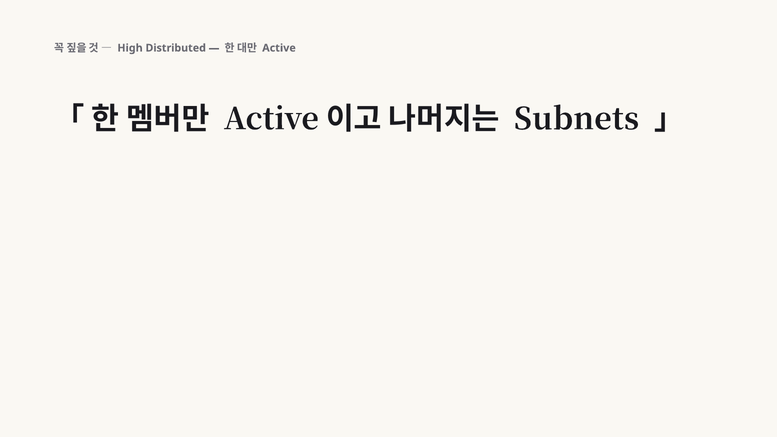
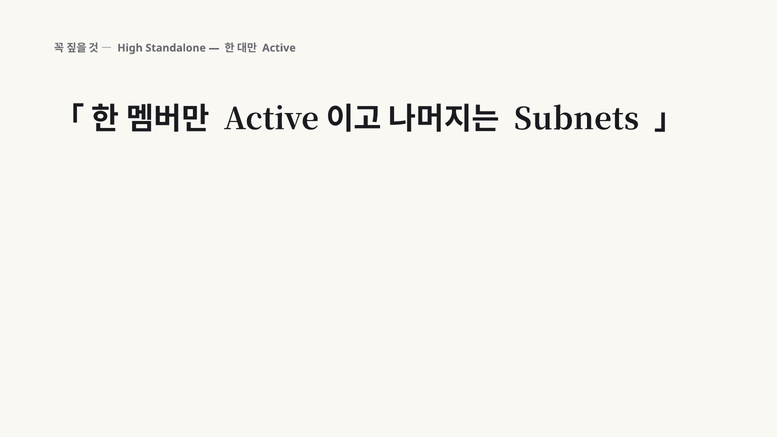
Distributed: Distributed -> Standalone (176, 48)
